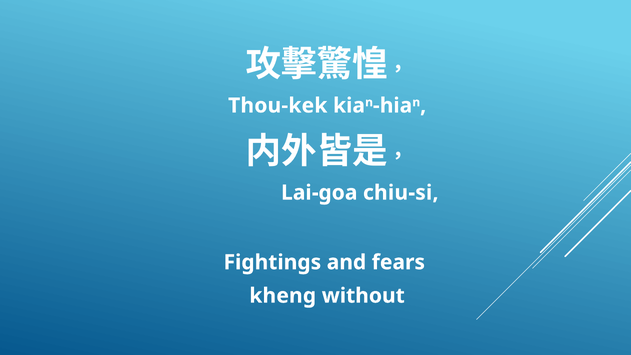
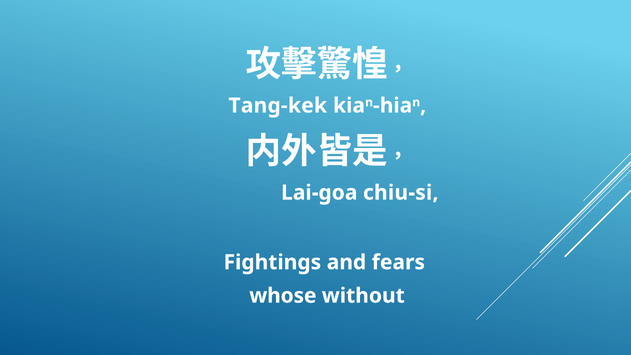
Thou-kek: Thou-kek -> Tang-kek (278, 106)
kheng: kheng -> whose (283, 296)
